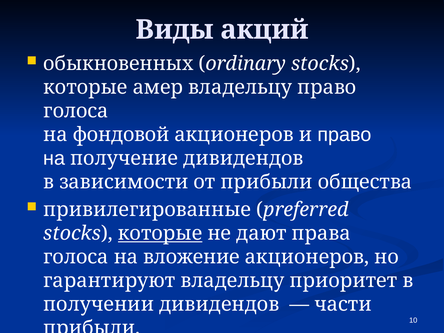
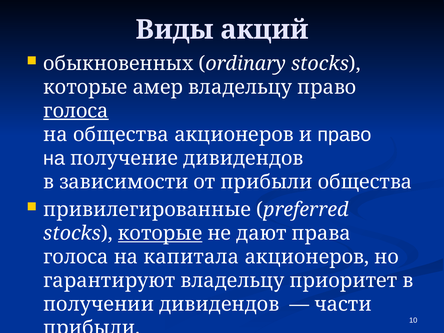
голоса underline: none -> present (76, 111)
на фондовой: фондовой -> общества (121, 135)
вложение: вложение -> капитала (191, 257)
